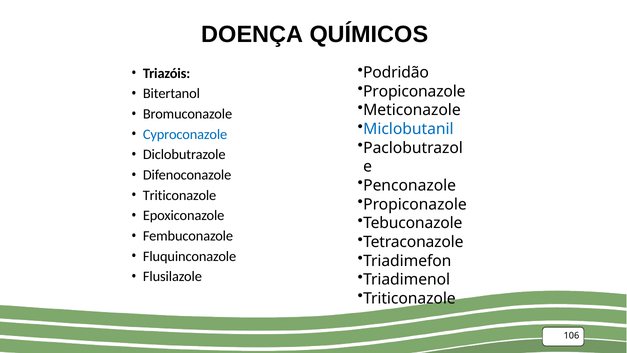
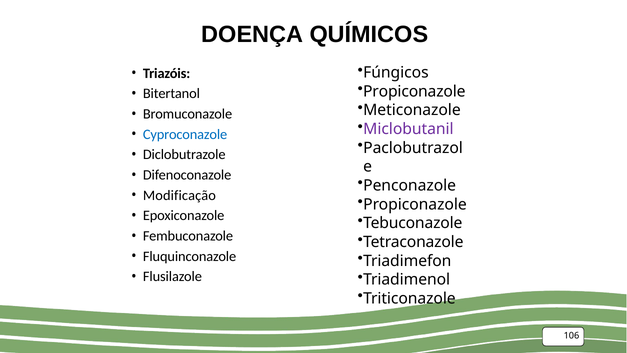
Podridão: Podridão -> Fúngicos (396, 72)
Miclobutanil colour: blue -> purple (408, 129)
Triticonazole: Triticonazole -> Modificação (179, 195)
